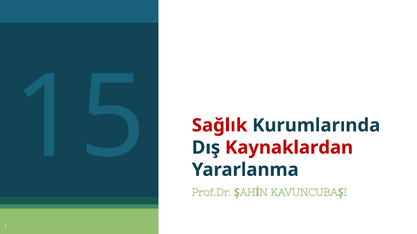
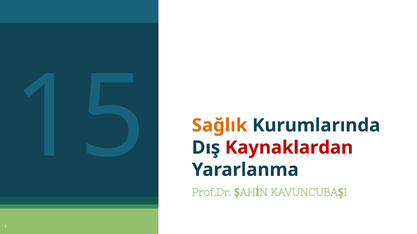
Sağlık colour: red -> orange (220, 126)
